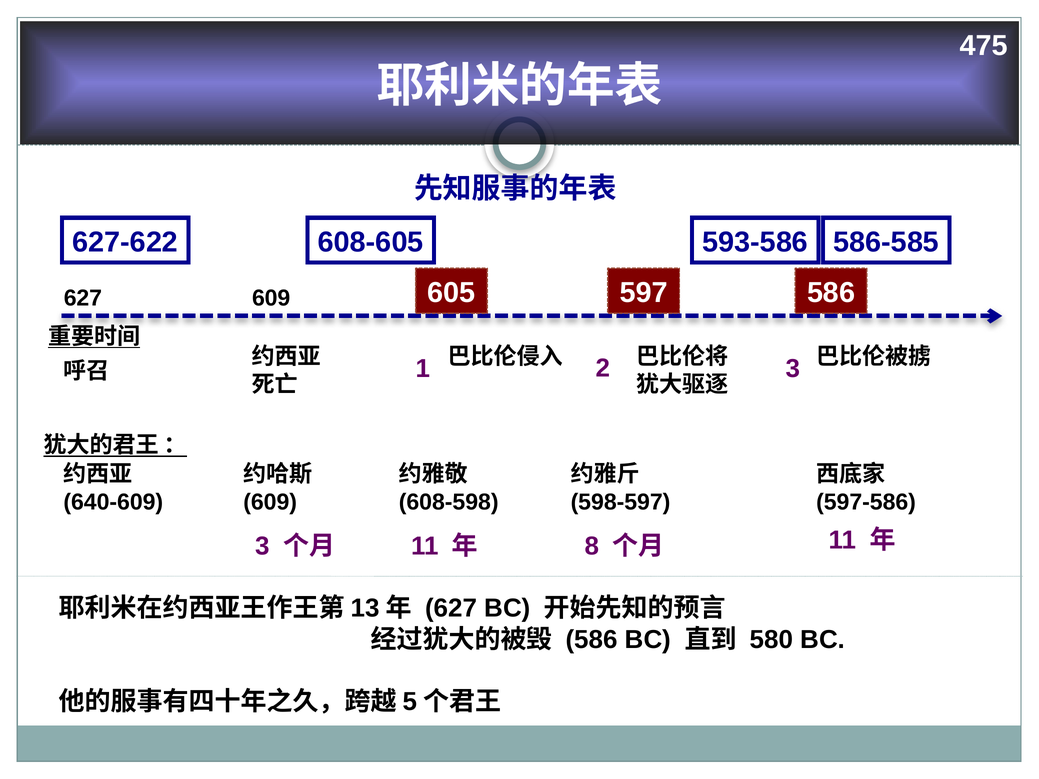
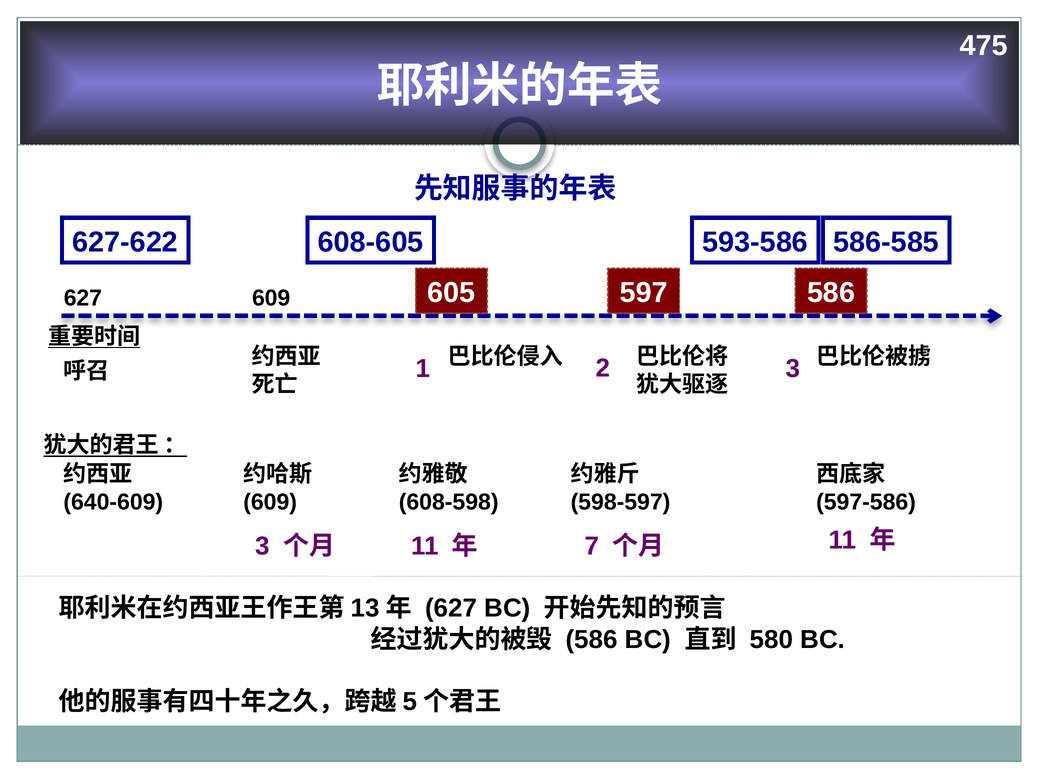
8: 8 -> 7 (592, 546)
